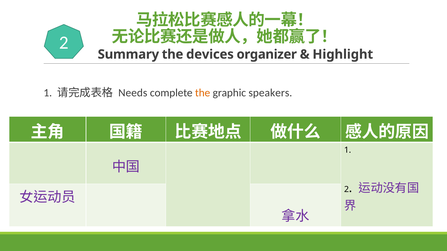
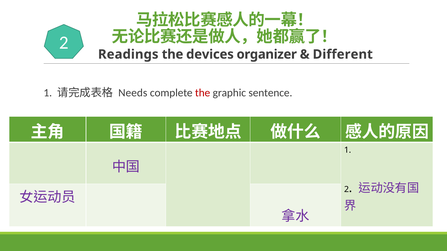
Summary: Summary -> Readings (128, 54)
Highlight: Highlight -> Different (343, 54)
the colour: orange -> red (203, 93)
speakers: speakers -> sentence (270, 93)
